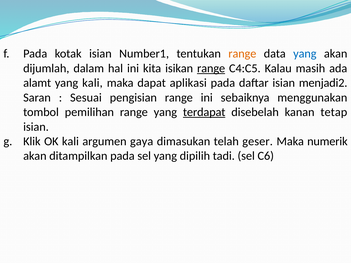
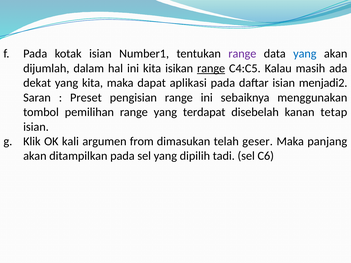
range colour: orange -> purple (242, 54)
alamt: alamt -> dekat (37, 83)
yang kali: kali -> kita (93, 83)
Sesuai: Sesuai -> Preset (86, 98)
terdapat underline: present -> none (204, 112)
gaya: gaya -> from (142, 141)
numerik: numerik -> panjang (327, 141)
